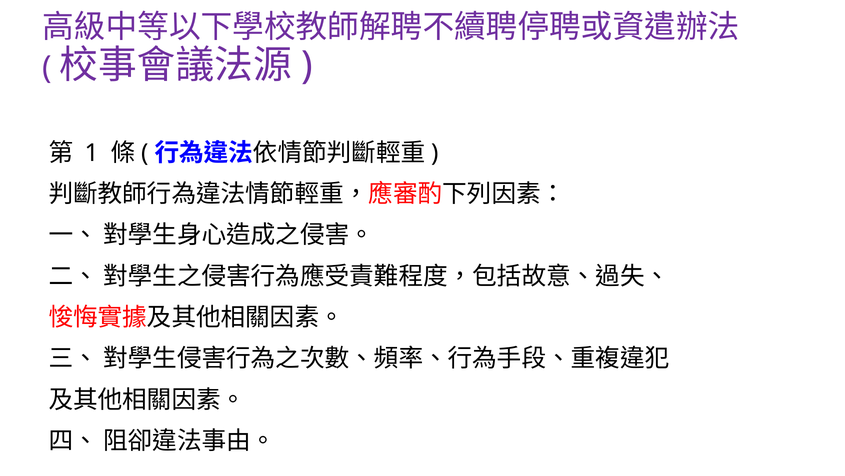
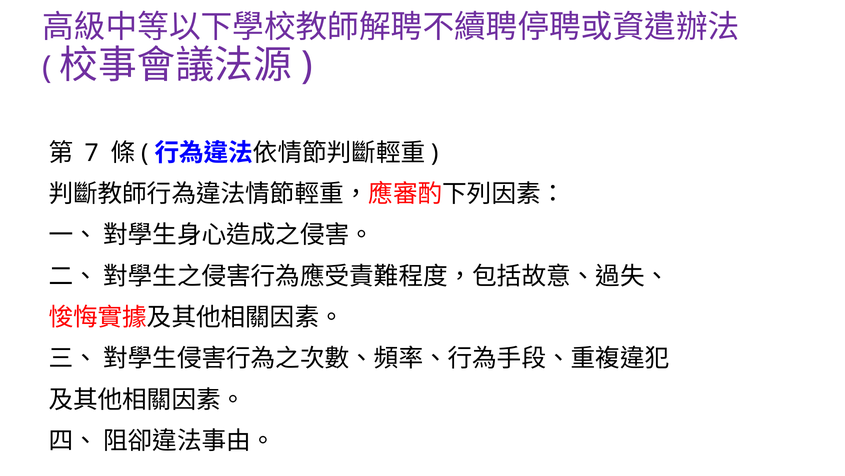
1: 1 -> 7 (92, 153)
